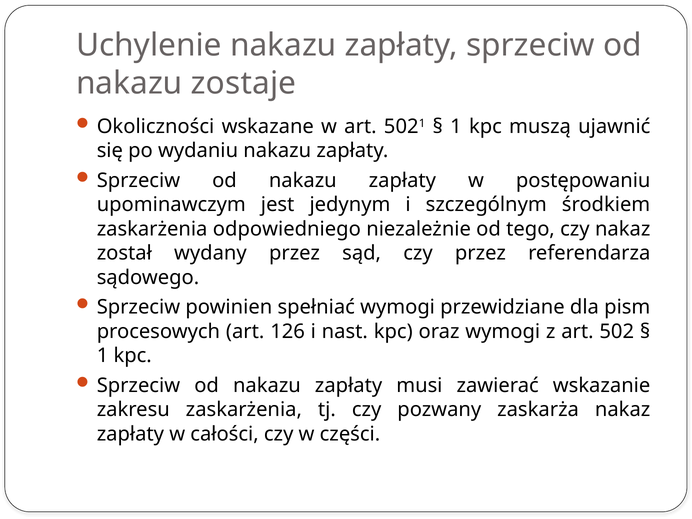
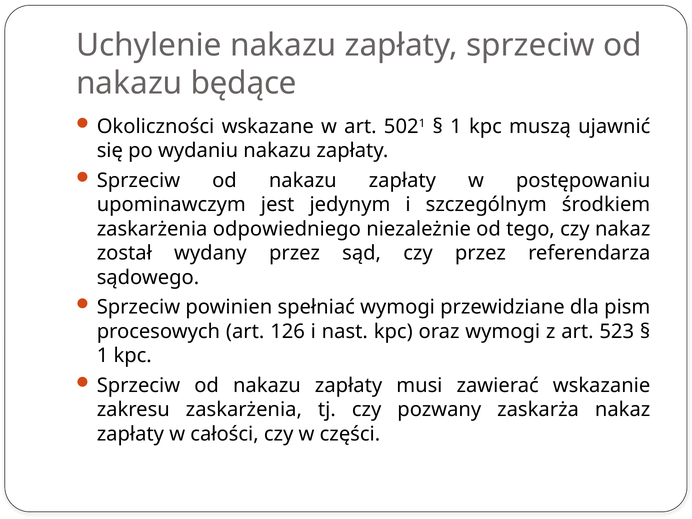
zostaje: zostaje -> będące (244, 84)
502: 502 -> 523 (617, 331)
